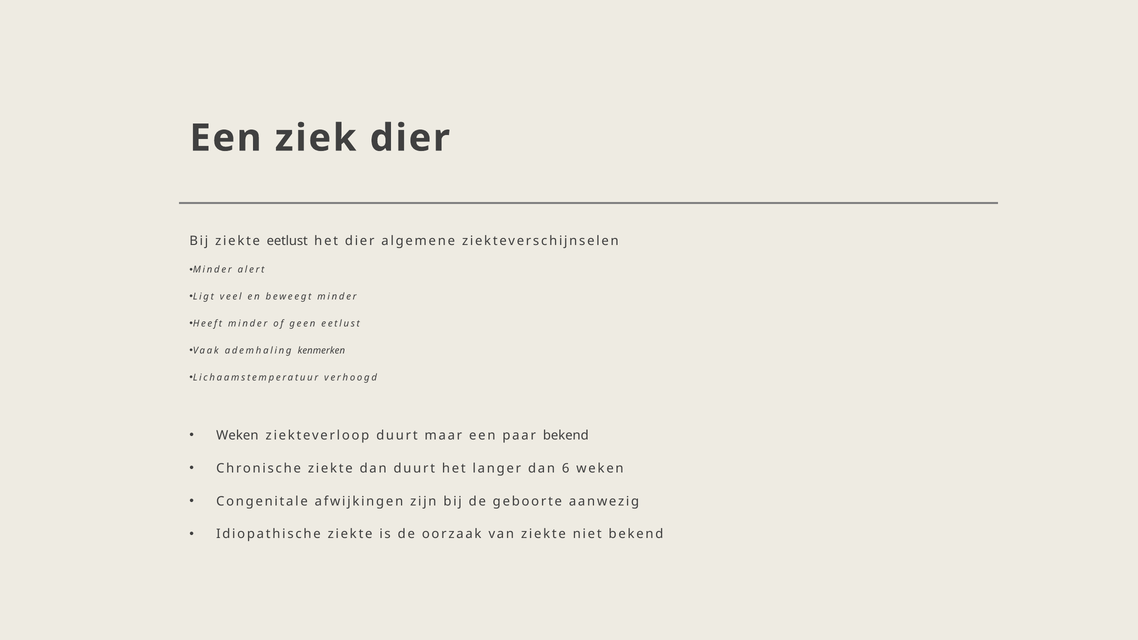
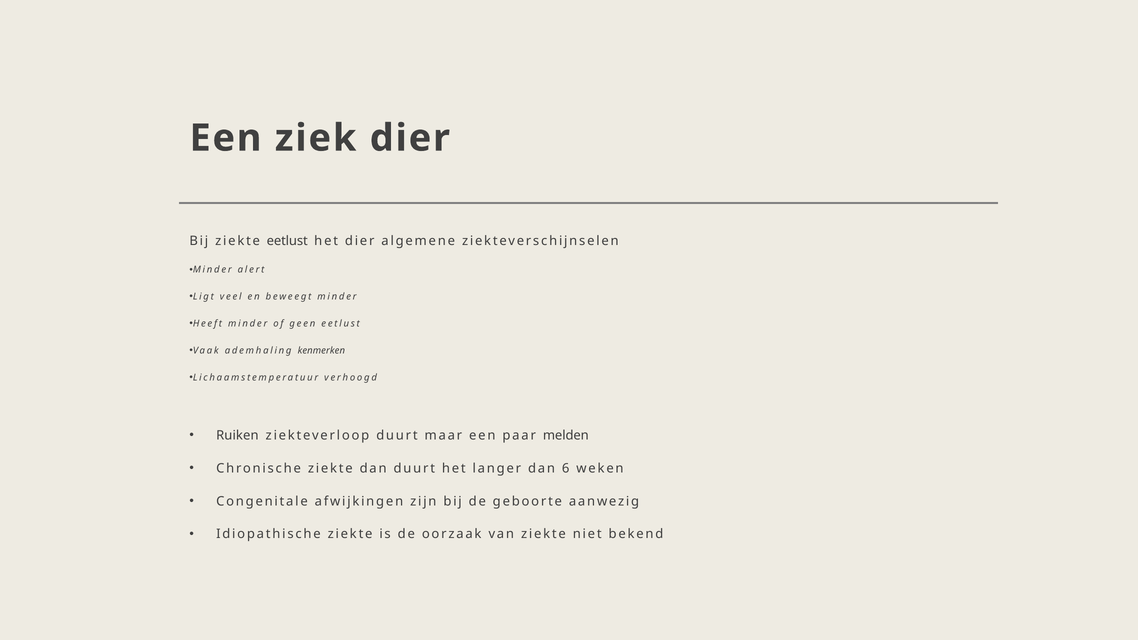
Weken: Weken -> Ruiken (237, 435)
paar bekend: bekend -> melden (566, 435)
